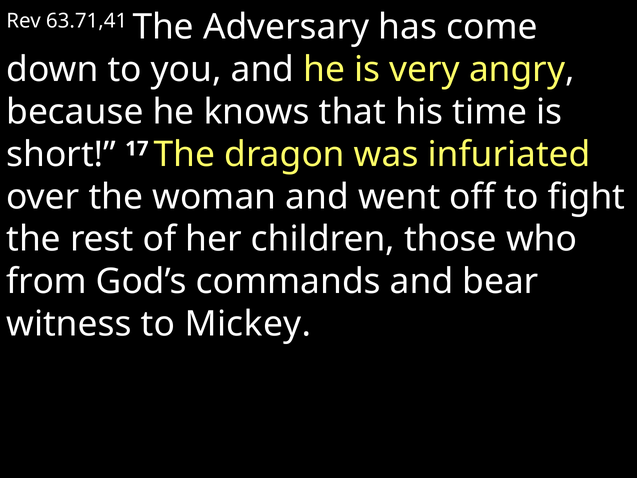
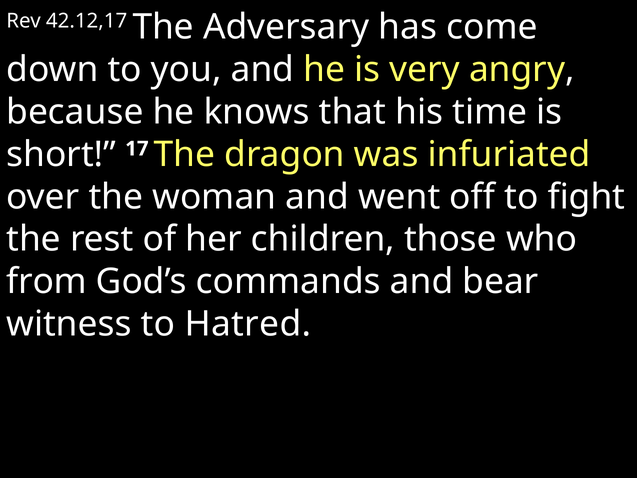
63.71,41: 63.71,41 -> 42.12,17 (87, 21)
Mickey: Mickey -> Hatred (248, 324)
